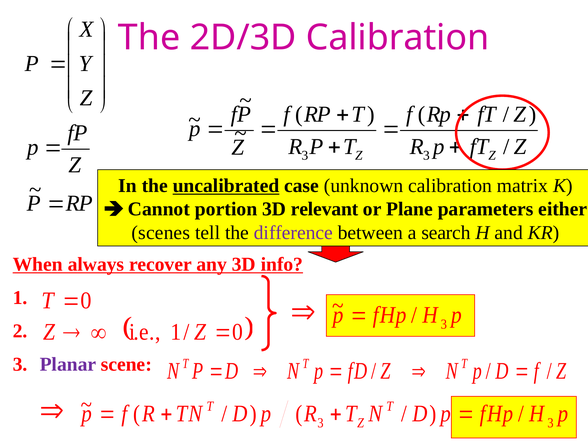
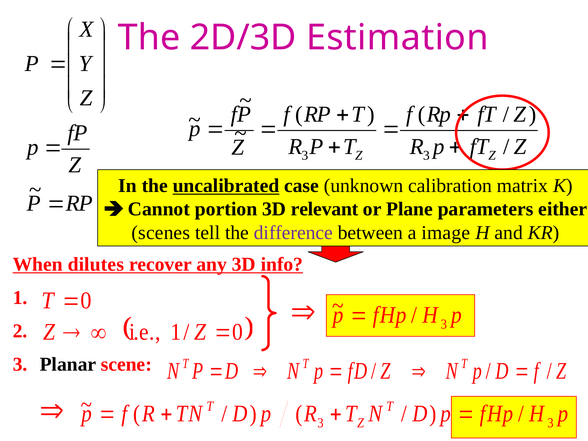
2D/3D Calibration: Calibration -> Estimation (397, 38)
search: search -> image (446, 233)
always: always -> dilutes (96, 264)
Planar colour: purple -> black (68, 364)
